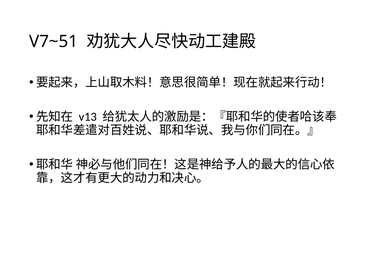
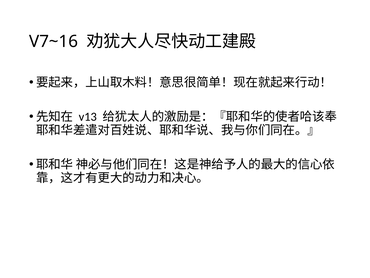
V7~51: V7~51 -> V7~16 (54, 41)
